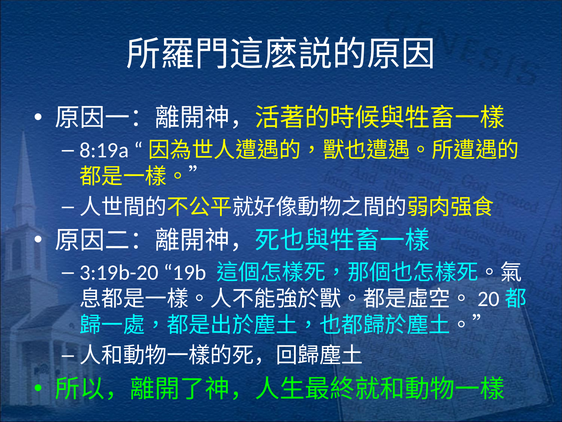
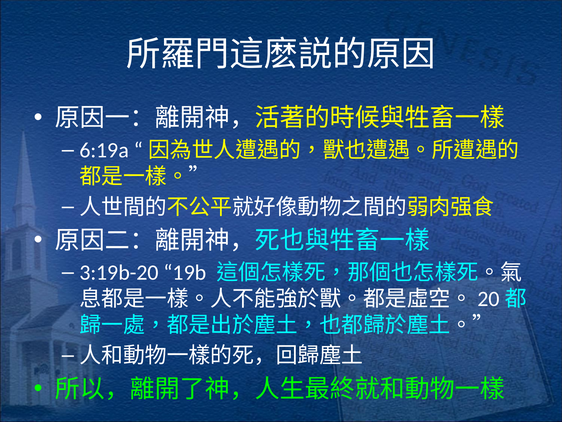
8:19a: 8:19a -> 6:19a (104, 150)
